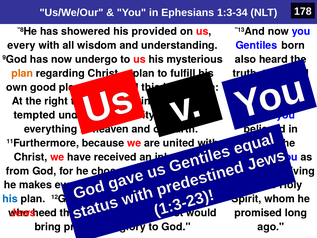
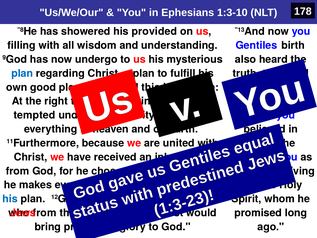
1:3-34: 1:3-34 -> 1:3-10 (232, 13)
every: every -> filling (22, 45)
born: born -> birth (293, 45)
plan colour: orange -> blue (22, 73)
heed: heed -> from (45, 213)
